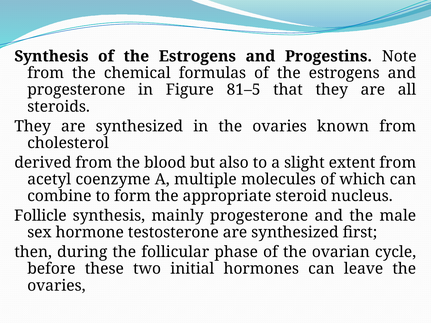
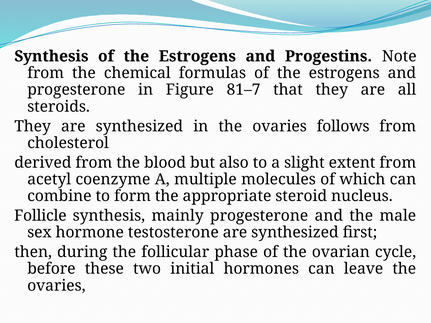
81–5: 81–5 -> 81–7 (244, 90)
known: known -> follows (343, 126)
